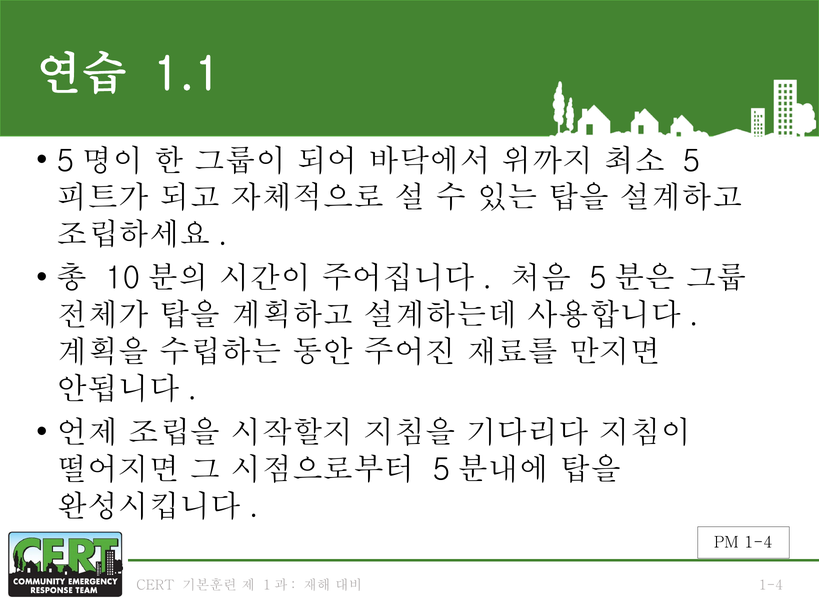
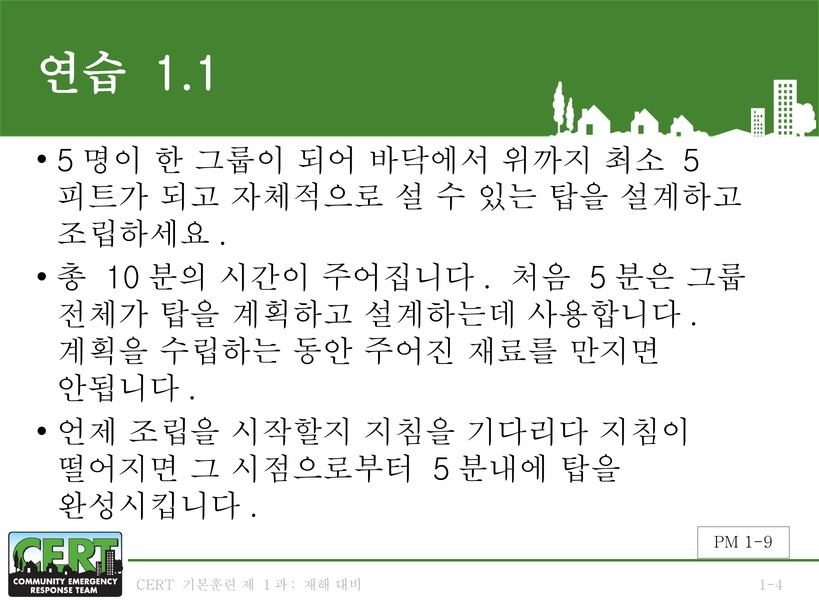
PM 1-4: 1-4 -> 1-9 (758, 543)
